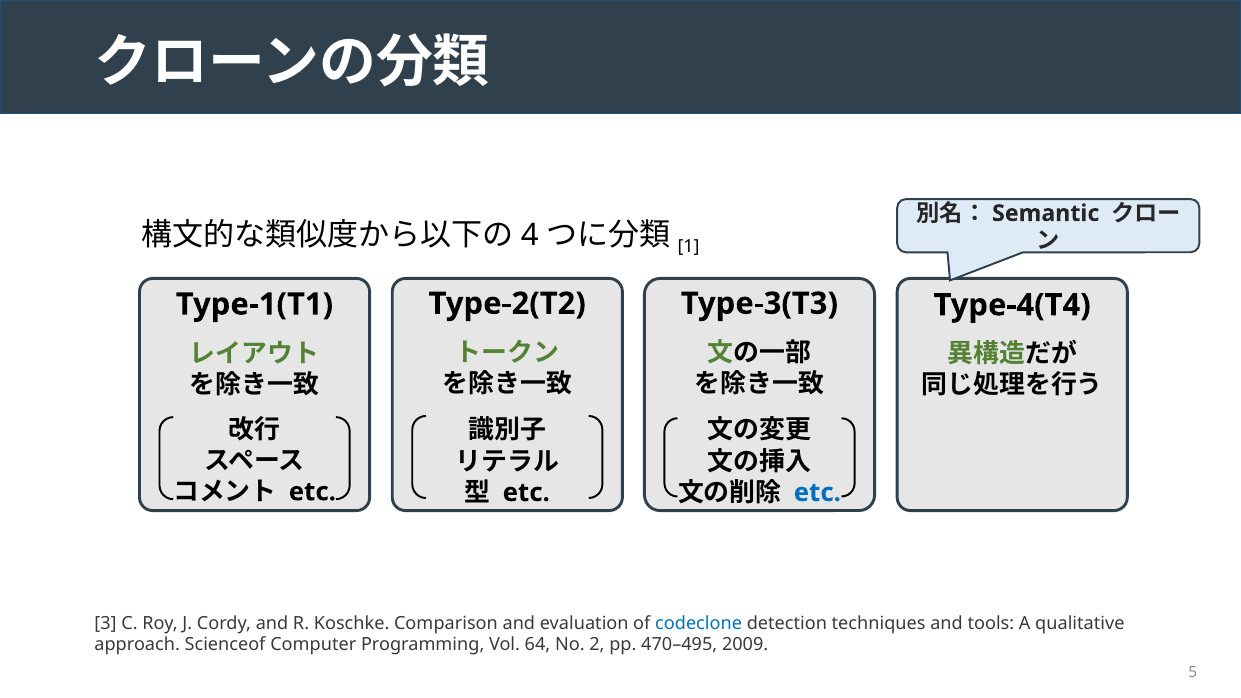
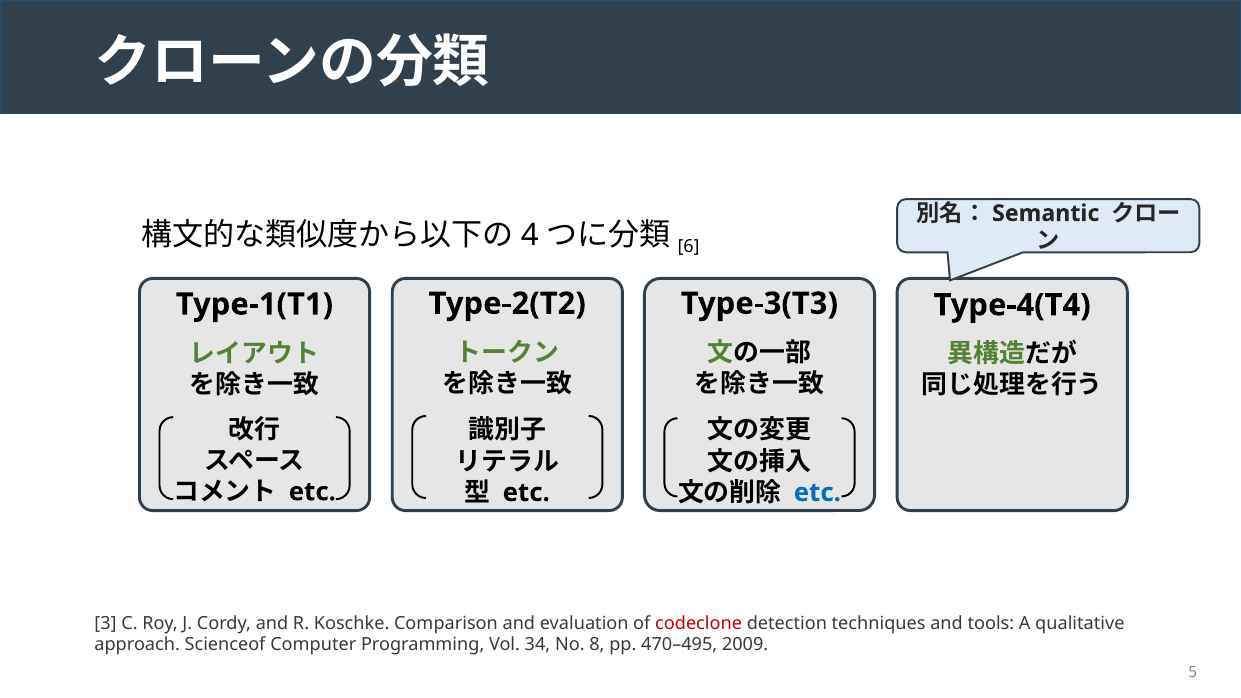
1: 1 -> 6 (689, 247)
codeclone colour: blue -> red (699, 623)
64: 64 -> 34 (538, 645)
2: 2 -> 8 (597, 645)
